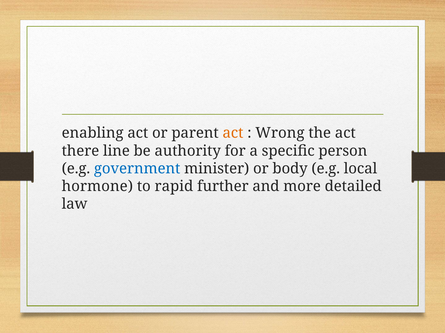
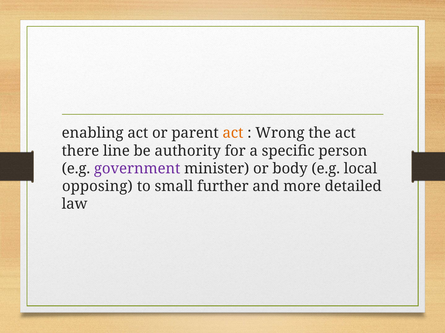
government colour: blue -> purple (137, 169)
hormone: hormone -> opposing (97, 187)
rapid: rapid -> small (174, 187)
